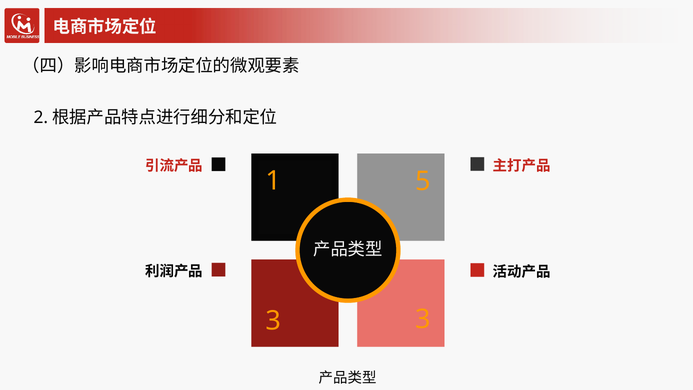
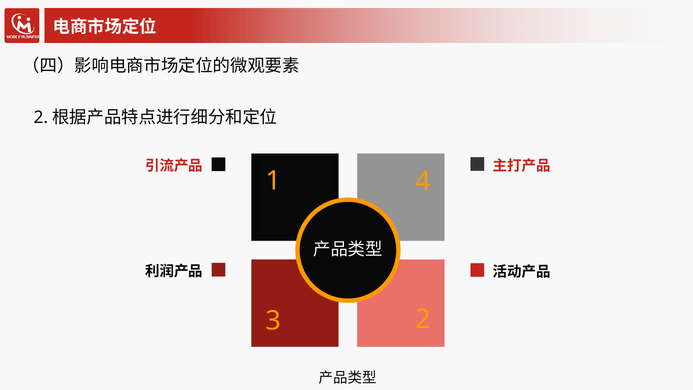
5: 5 -> 4 (423, 181)
3 3: 3 -> 2 (423, 319)
